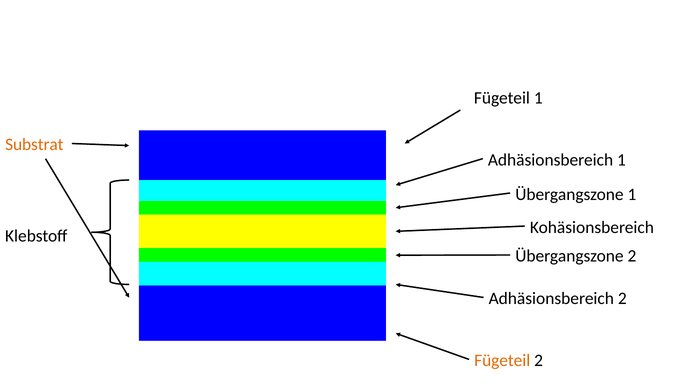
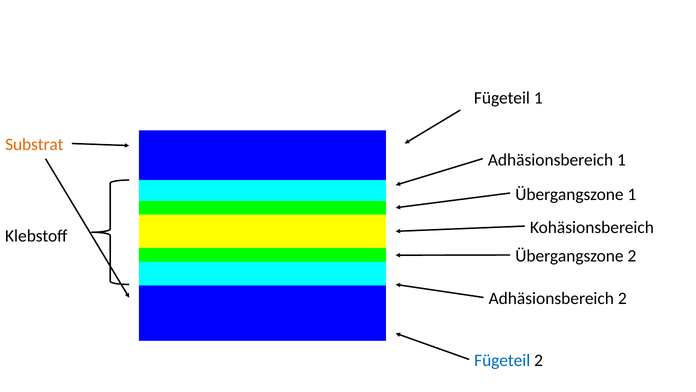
Fügeteil colour: orange -> blue (502, 360)
